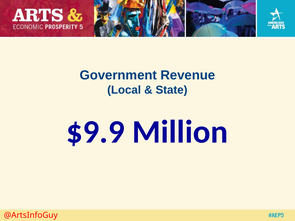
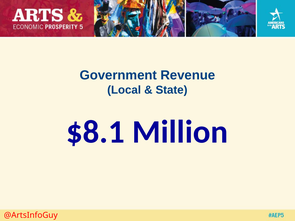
$9.9: $9.9 -> $8.1 (95, 132)
